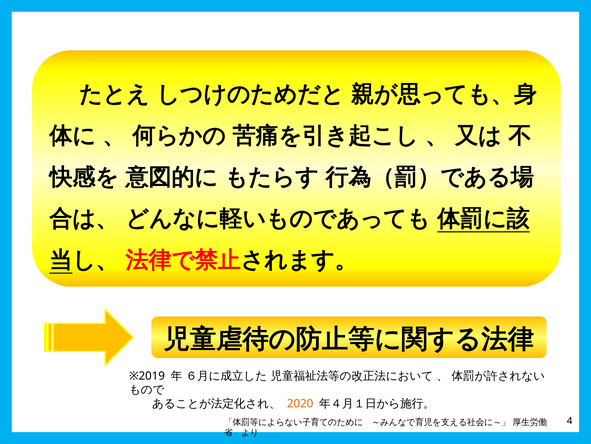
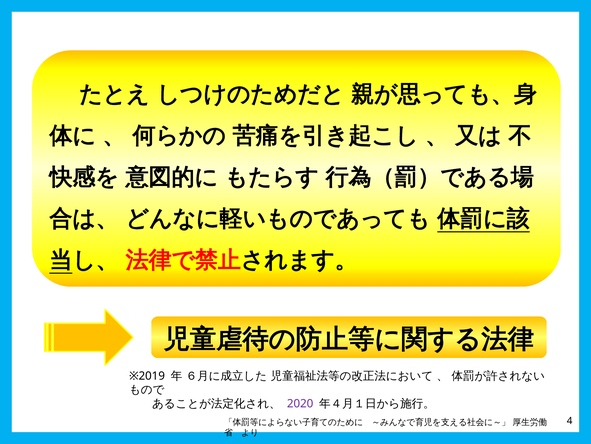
2020 colour: orange -> purple (300, 403)
